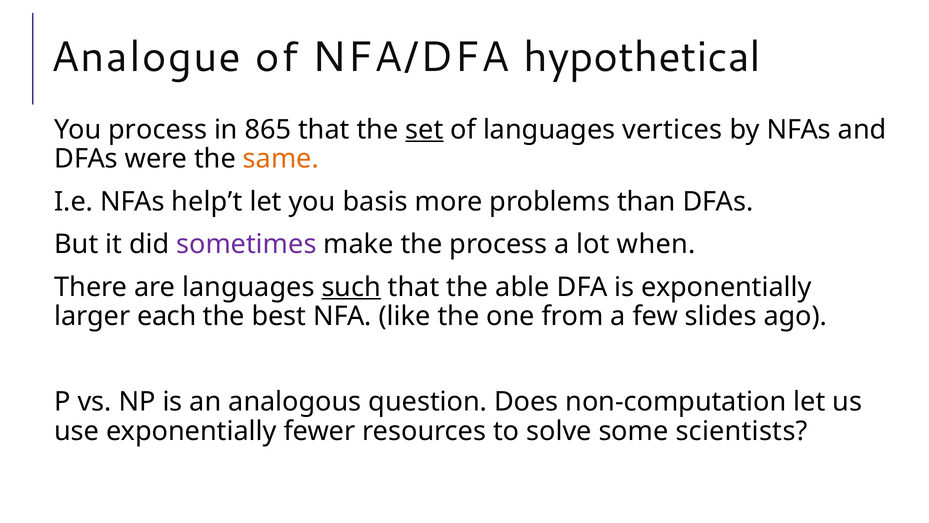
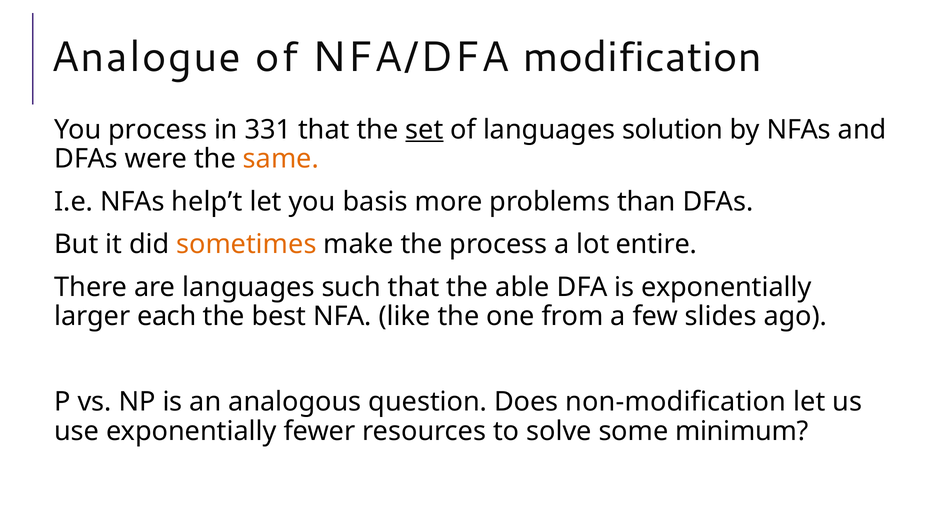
hypothetical: hypothetical -> modification (642, 57)
865: 865 -> 331 (268, 129)
vertices: vertices -> solution (673, 129)
sometimes colour: purple -> orange (246, 244)
when: when -> entire (656, 244)
such underline: present -> none (351, 287)
non-computation: non-computation -> non-modification (676, 402)
scientists: scientists -> minimum (742, 431)
